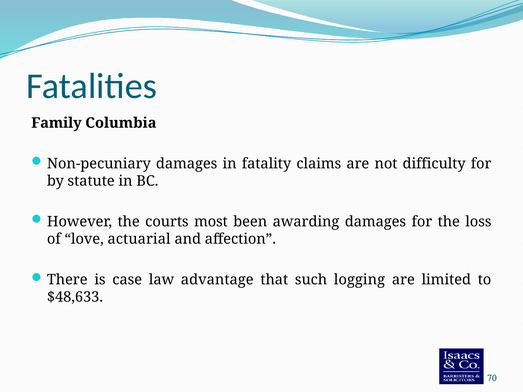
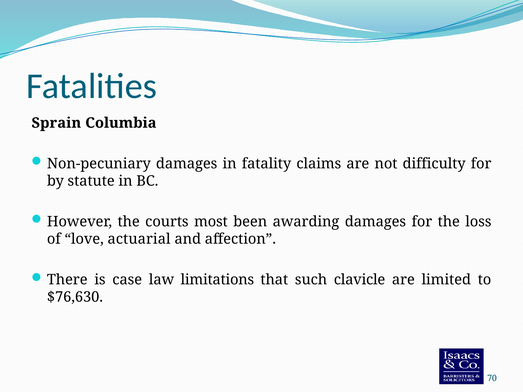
Family: Family -> Sprain (56, 123)
advantage: advantage -> limitations (217, 280)
logging: logging -> clavicle (360, 280)
$48,633: $48,633 -> $76,630 (75, 297)
